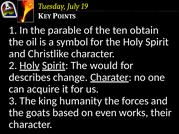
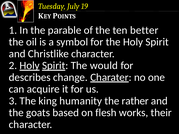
obtain: obtain -> better (144, 30)
forces: forces -> rather (135, 101)
even: even -> flesh (106, 113)
